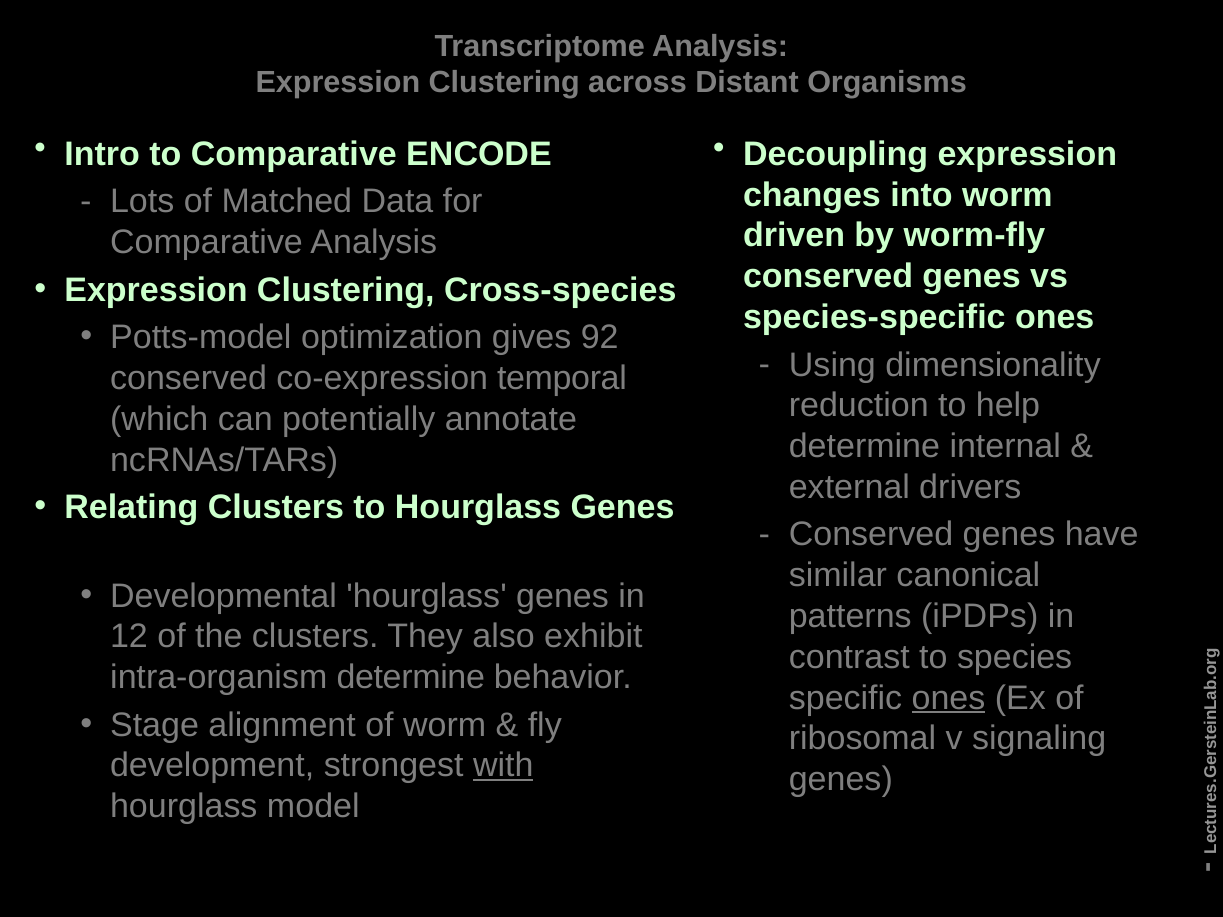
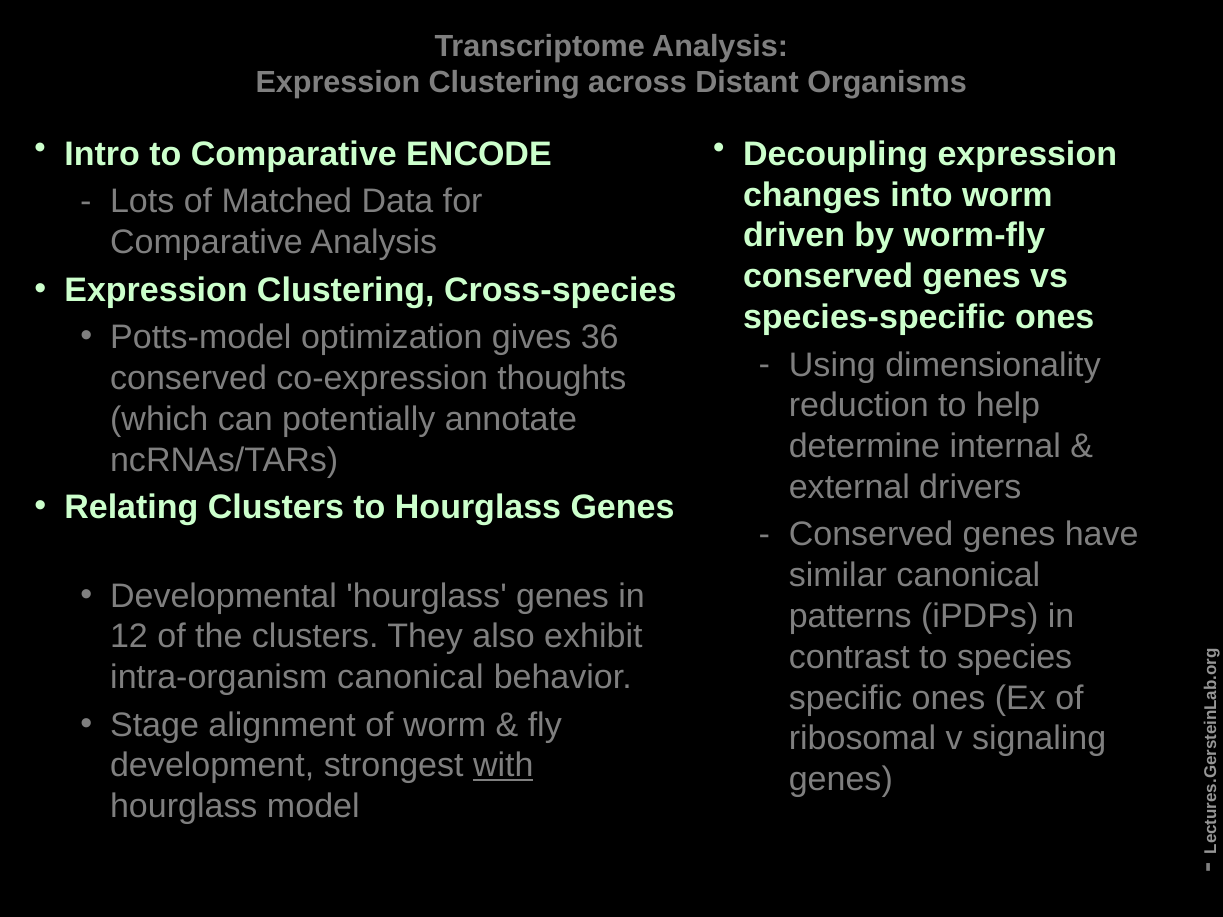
92: 92 -> 36 (600, 338)
temporal: temporal -> thoughts (562, 379)
intra-organism determine: determine -> canonical (410, 678)
ones underline: present -> none (949, 698)
